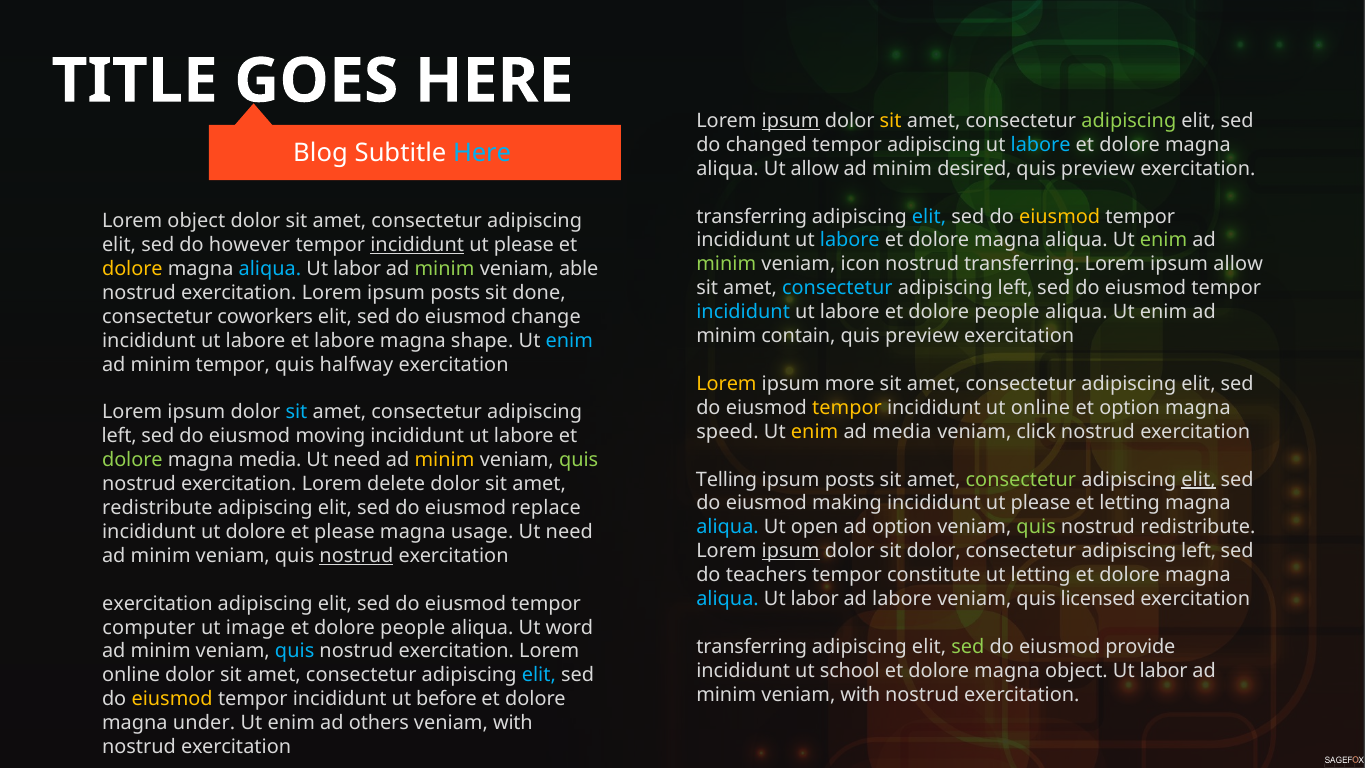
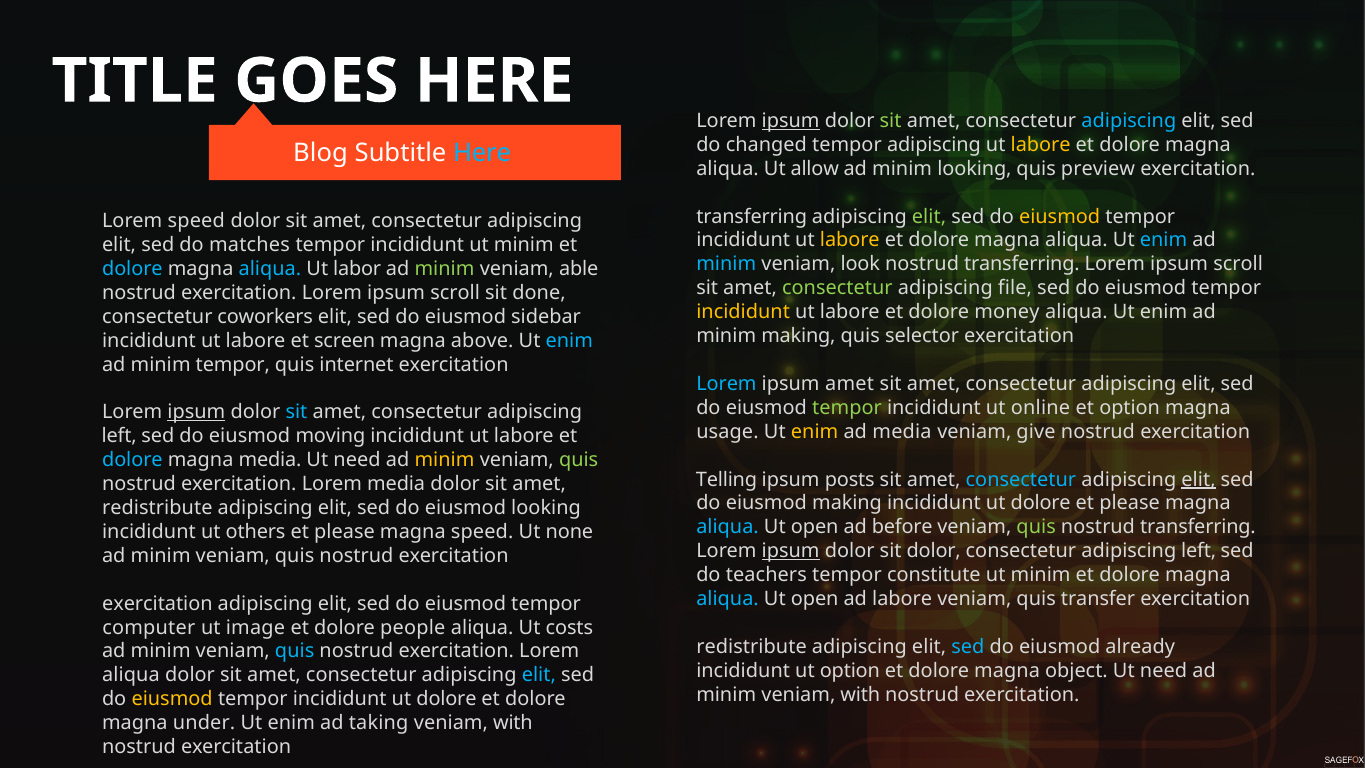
sit colour: yellow -> light green (891, 121)
adipiscing colour: light green -> light blue (1129, 121)
labore colour: light blue -> yellow (1041, 145)
minim desired: desired -> looking (974, 169)
elit colour: light blue -> light green (929, 216)
Lorem object: object -> speed (196, 221)
labore colour: light blue -> yellow (850, 240)
enim colour: light green -> light blue (1164, 240)
however: however -> matches (249, 245)
incididunt underline: present -> none (417, 245)
please: please -> minim (524, 245)
minim colour: light green -> light blue (726, 264)
icon: icon -> look (860, 264)
allow: allow -> scroll (1238, 264)
dolore colour: yellow -> light blue (132, 269)
consectetur colour: light blue -> light green (837, 288)
left: left -> file (1015, 288)
exercitation Lorem ipsum posts: posts -> scroll (455, 293)
incididunt colour: light blue -> yellow (743, 312)
labore et dolore people: people -> money (1007, 312)
change: change -> sidebar (546, 317)
minim contain: contain -> making (798, 336)
preview: preview -> selector (922, 336)
et labore: labore -> screen (345, 340)
shape: shape -> above (482, 340)
halfway: halfway -> internet (357, 364)
Lorem colour: yellow -> light blue (726, 384)
ipsum more: more -> amet (850, 384)
tempor colour: yellow -> light green (847, 408)
ipsum underline: none -> present (196, 412)
speed: speed -> usage (727, 432)
click: click -> give (1036, 432)
dolore colour: light green -> light blue (132, 460)
consectetur colour: light green -> light blue (1021, 479)
Lorem delete: delete -> media (396, 484)
please: please -> dolore (1041, 503)
letting: letting -> please (1130, 503)
eiusmod replace: replace -> looking (546, 508)
ad option: option -> before (902, 527)
redistribute: redistribute -> transferring (1198, 527)
ut dolore: dolore -> others (256, 532)
magna usage: usage -> speed (482, 532)
need: need -> none (569, 532)
nostrud underline: present -> none (356, 556)
letting: letting -> minim (1041, 575)
labor: labor -> open (815, 599)
licensed: licensed -> transfer (1098, 599)
word: word -> costs (569, 627)
transferring: transferring -> redistribute (752, 647)
sed colour: light green -> light blue (968, 647)
provide: provide -> already (1140, 647)
ut school: school -> option (850, 671)
labor: labor -> need (1164, 671)
online: online -> aliqua (131, 675)
tempor incididunt ut before: before -> dolore (447, 699)
others: others -> taking (379, 723)
